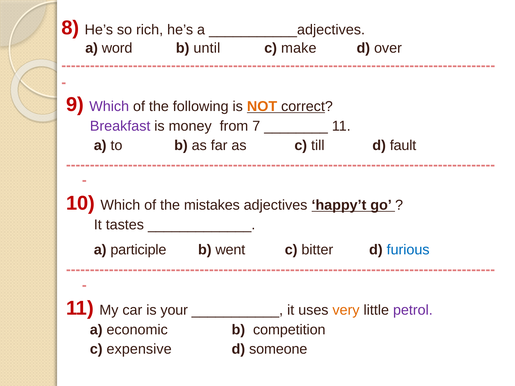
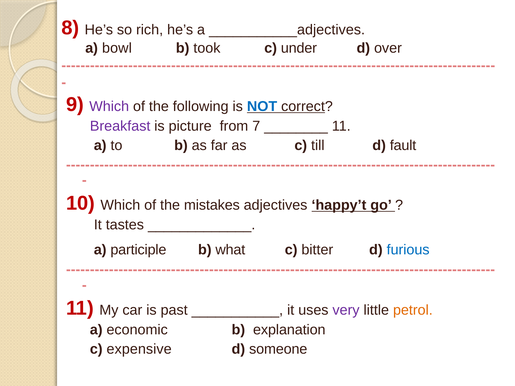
word: word -> bowl (117, 48)
until: until -> took (207, 48)
make: make -> under (299, 48)
NOT colour: orange -> blue (262, 106)
money: money -> picture (190, 126)
went: went -> what (230, 250)
your: your -> past (174, 310)
very colour: orange -> purple (346, 310)
petrol colour: purple -> orange (413, 310)
competition: competition -> explanation (289, 330)
